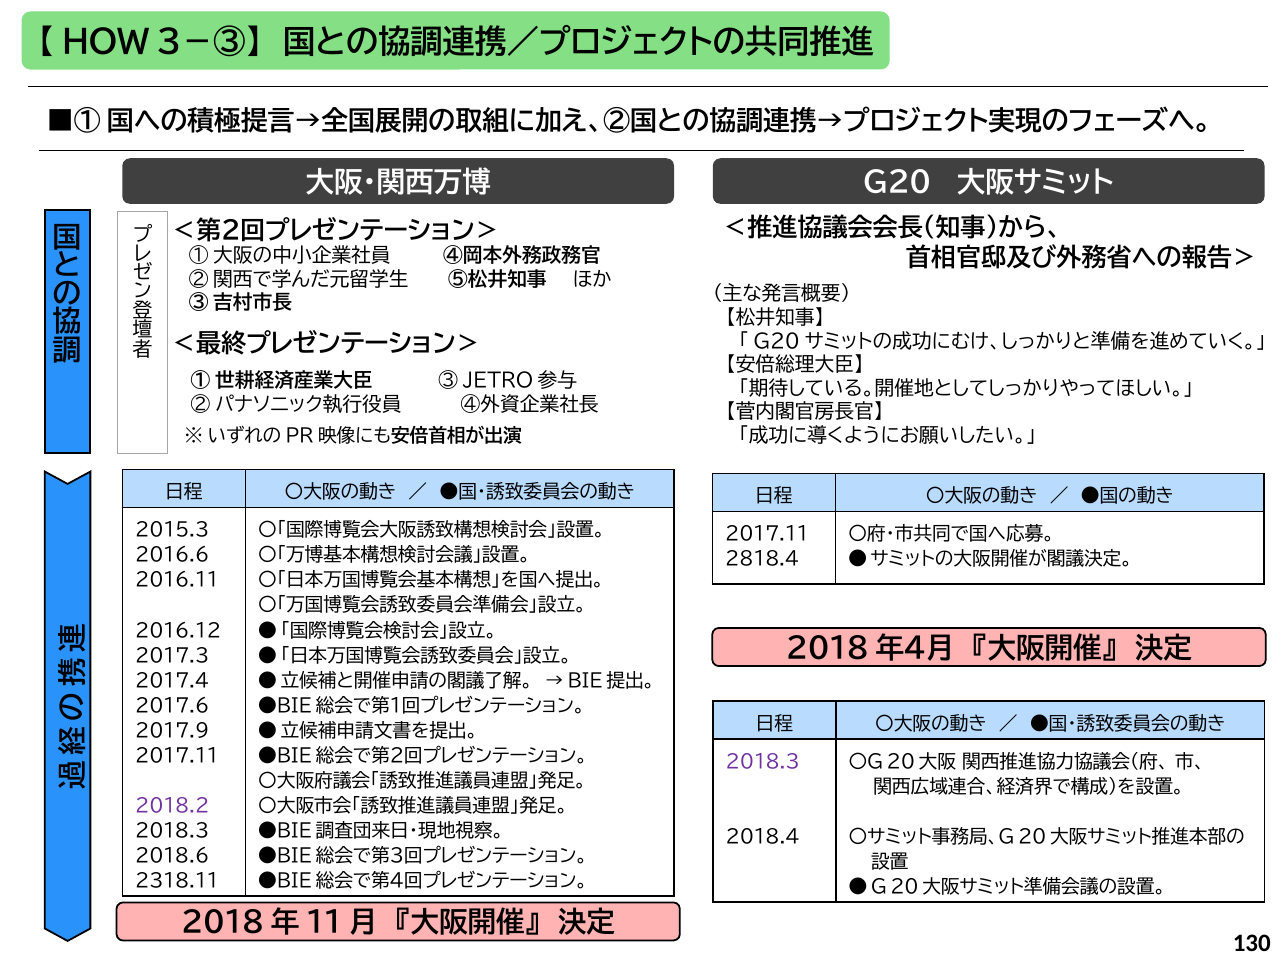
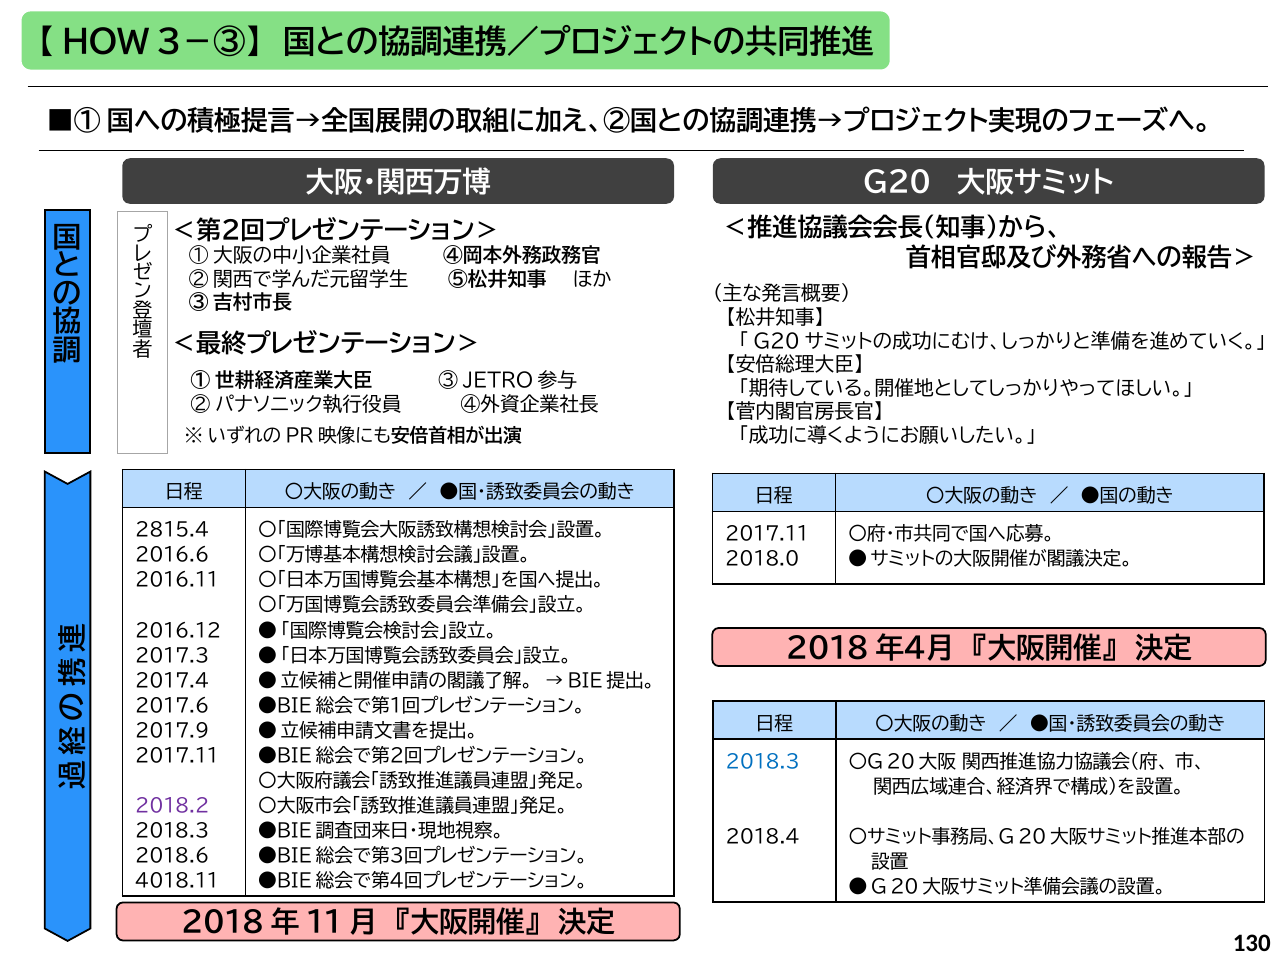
2015.3: 2015.3 -> 2815.4 (172, 530)
2818.4: 2818.4 -> 2018.0 (762, 559)
2018.3 colour: purple -> blue (763, 762)
2318.11: 2318.11 -> 4018.11 (177, 881)
